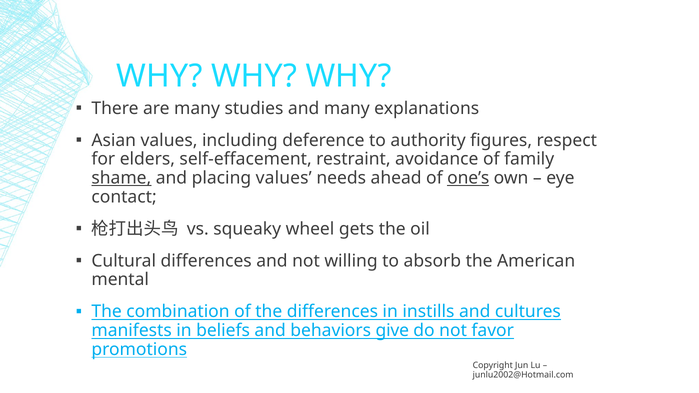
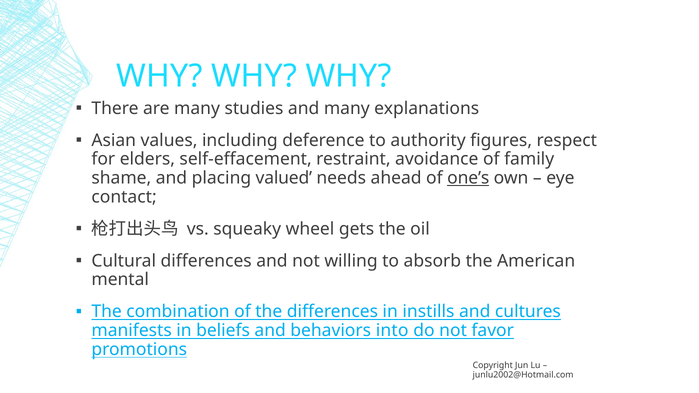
shame underline: present -> none (121, 178)
placing values: values -> valued (284, 178)
give: give -> into (392, 331)
